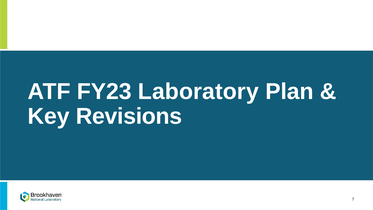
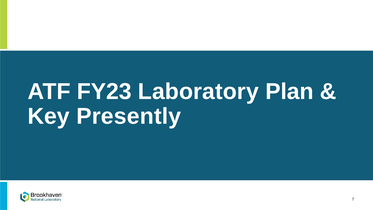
Revisions: Revisions -> Presently (129, 116)
